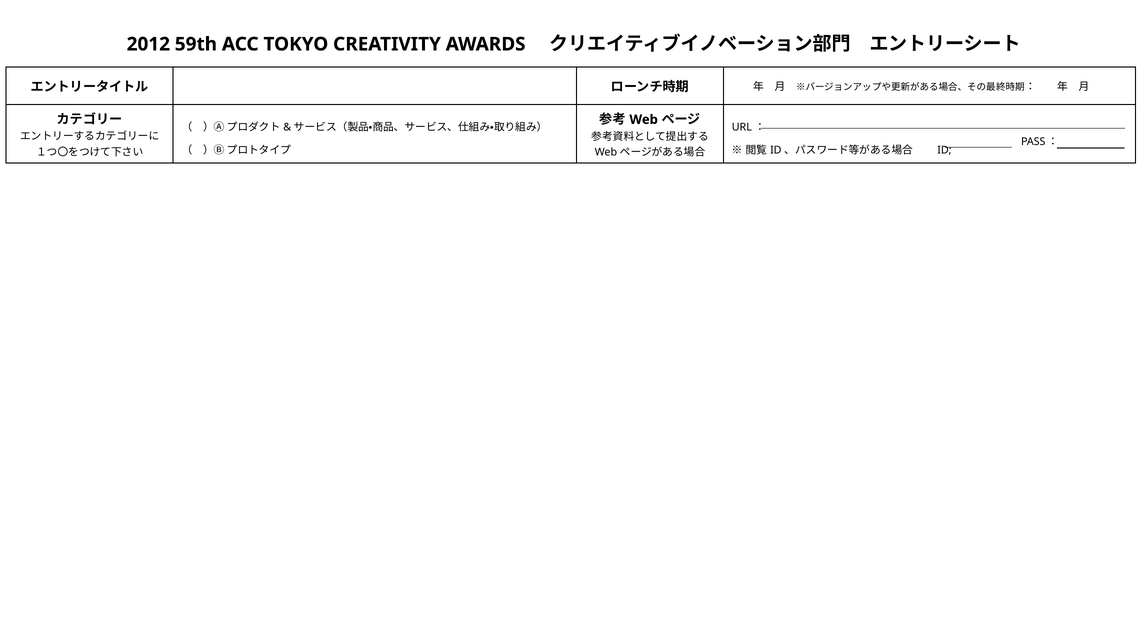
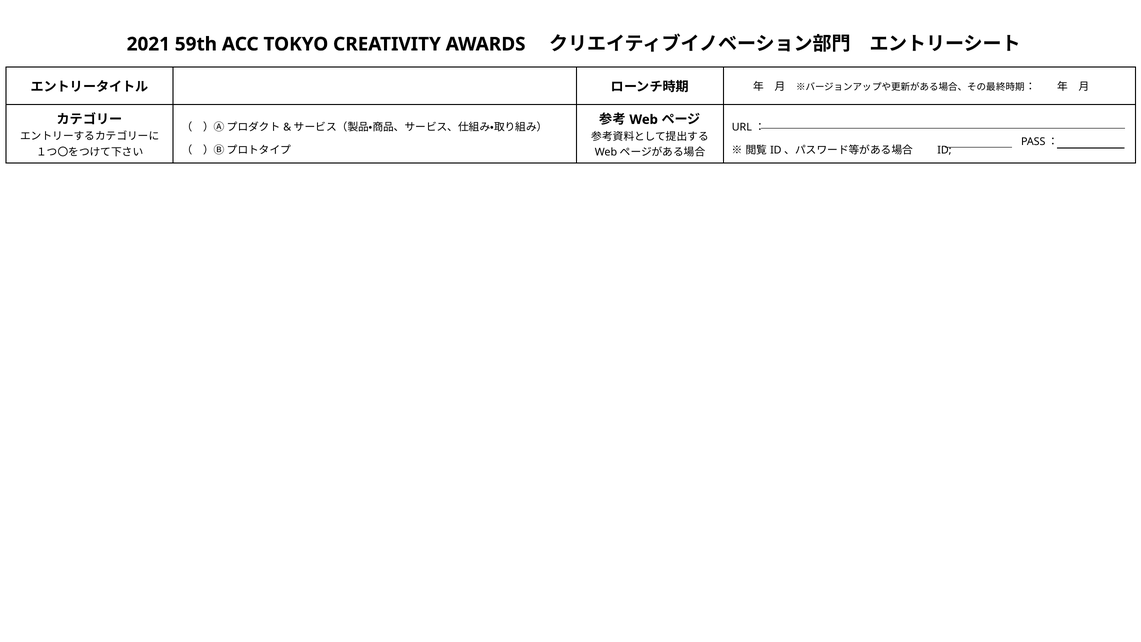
2012: 2012 -> 2021 (148, 44)
